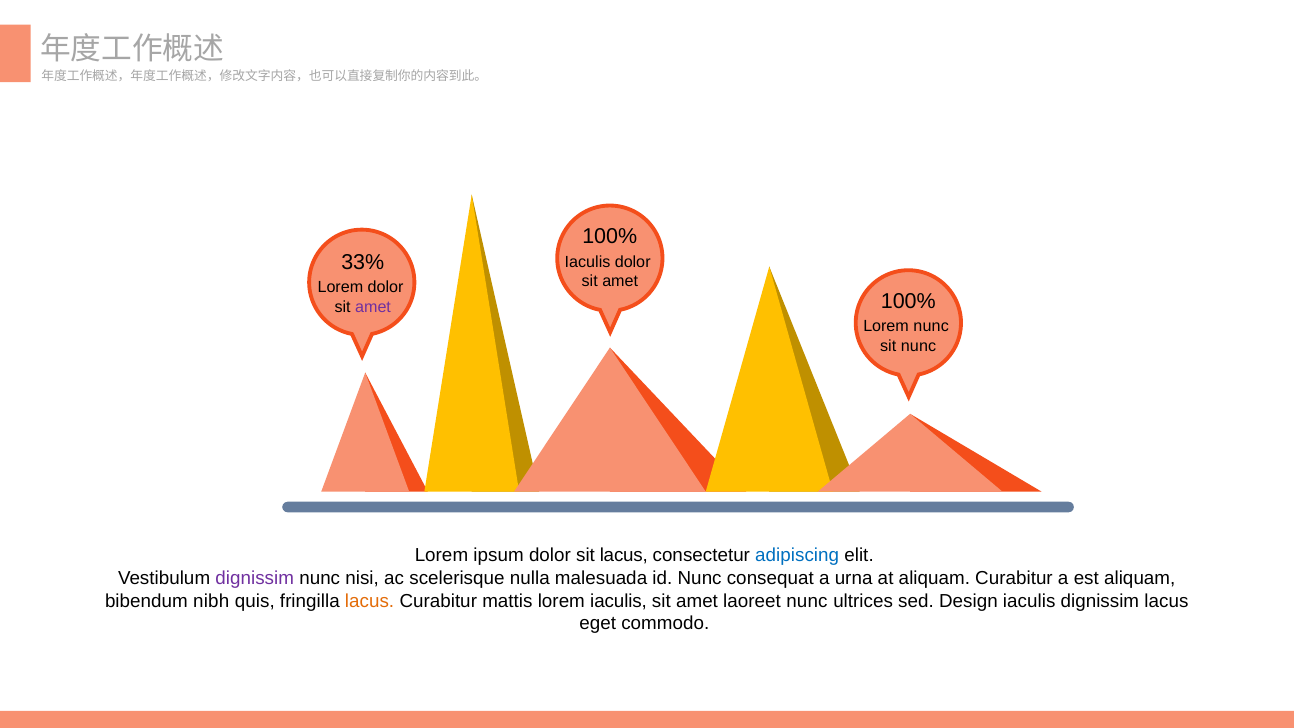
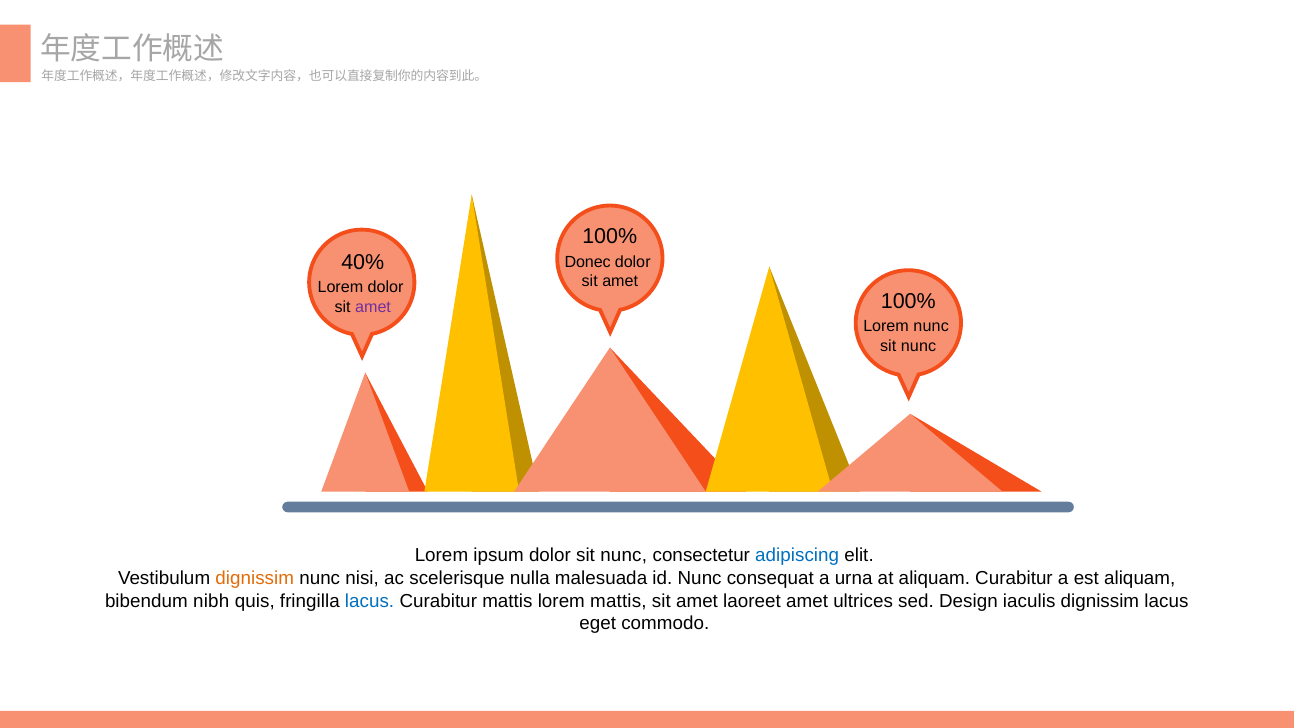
33%: 33% -> 40% (363, 262)
Iaculis: Iaculis -> Donec (588, 262)
dolor sit lacus: lacus -> nunc (624, 556)
dignissim colour: purple -> orange (255, 578)
lacus colour: orange -> blue (370, 601)
lorem iaculis: iaculis -> mattis (618, 601)
laoreet nunc: nunc -> amet (807, 601)
